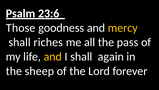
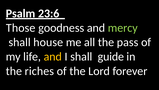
mercy colour: yellow -> light green (123, 28)
riches: riches -> house (48, 42)
again: again -> guide (111, 56)
sheep: sheep -> riches (39, 71)
